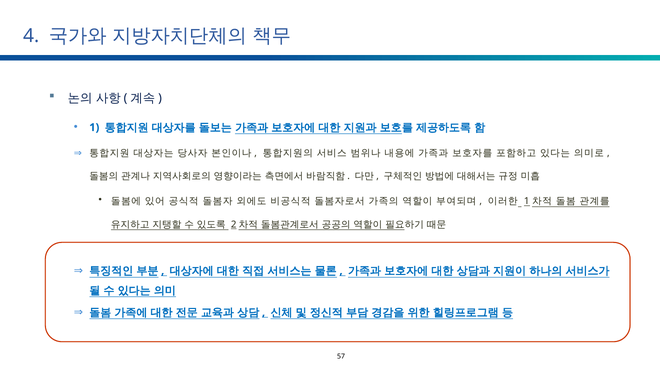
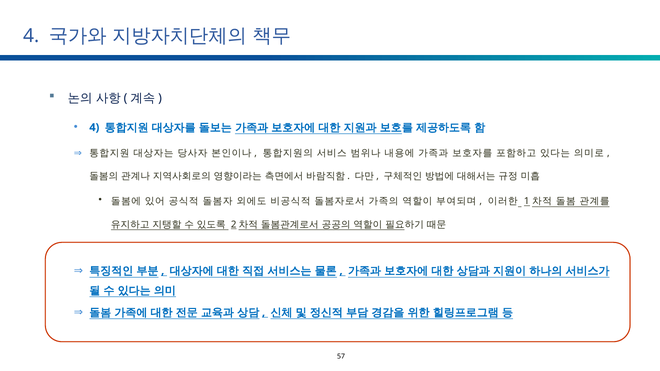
1: 1 -> 4 (94, 128)
